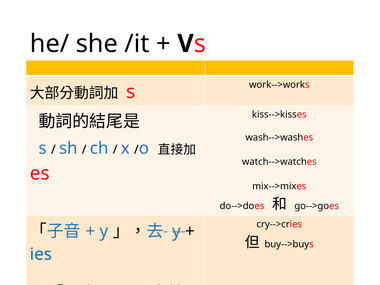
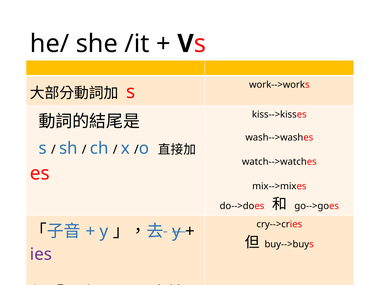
ies colour: blue -> purple (41, 254)
